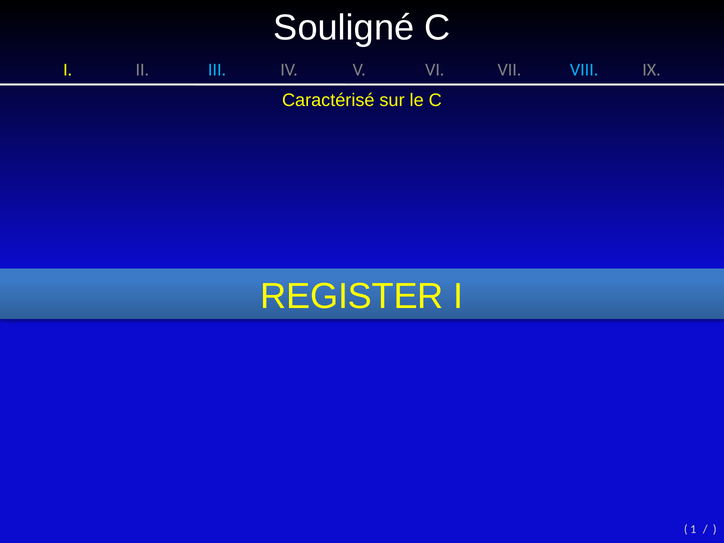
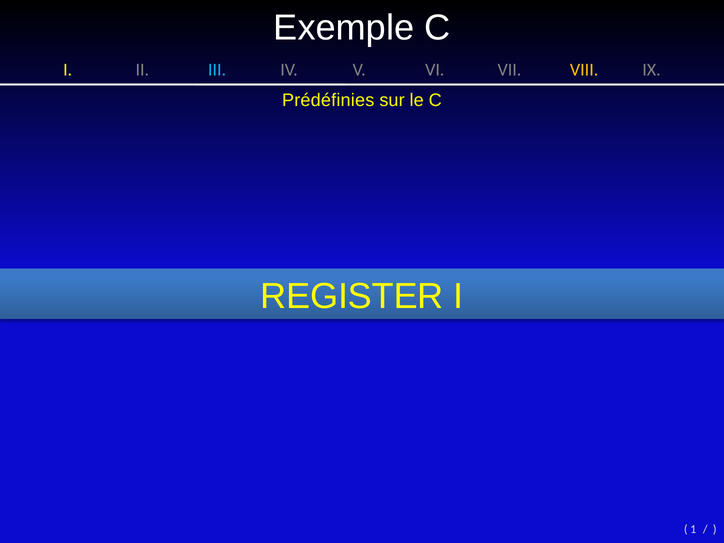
Souligné: Souligné -> Exemple (344, 28)
VIII colour: light blue -> yellow (584, 70)
Caractérisé: Caractérisé -> Prédéfinies (328, 100)
